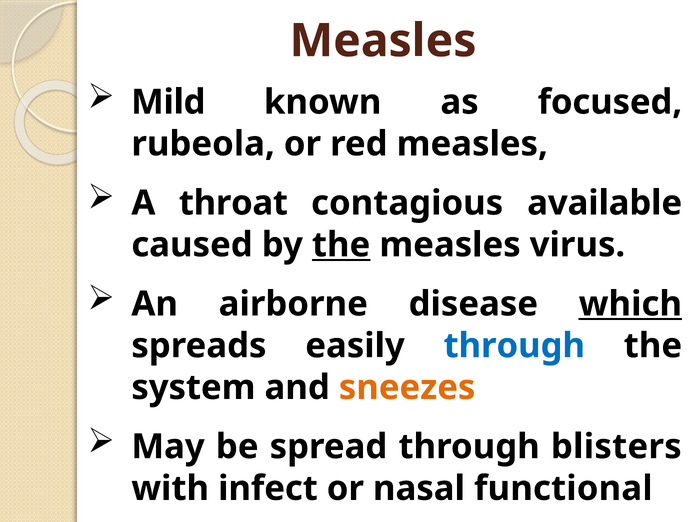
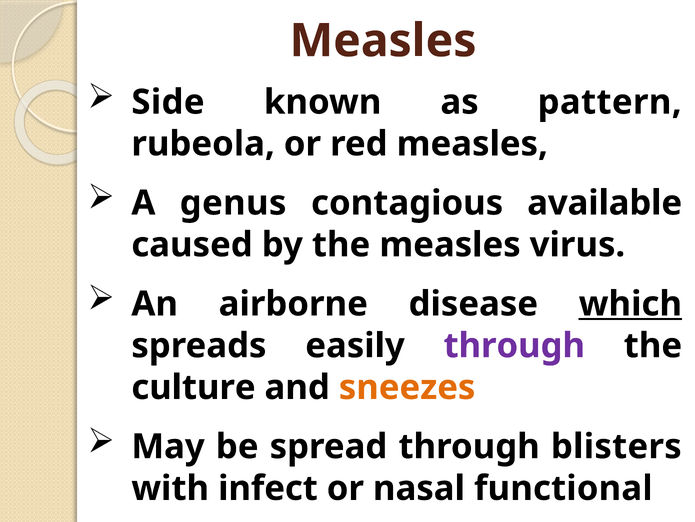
Mild: Mild -> Side (168, 102)
focused: focused -> pattern (610, 102)
throat: throat -> genus (233, 203)
the underline: present -> none (341, 244)
through colour: blue -> purple (514, 345)
system: system -> culture (193, 387)
